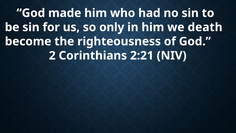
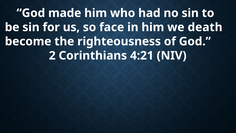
only: only -> face (112, 27)
2:21: 2:21 -> 4:21 (142, 56)
